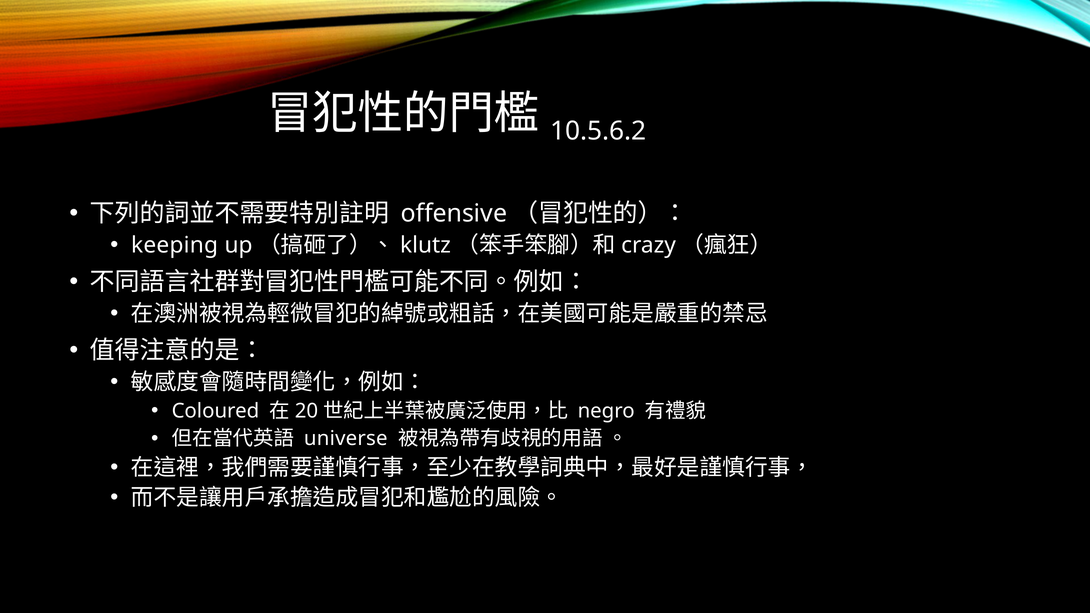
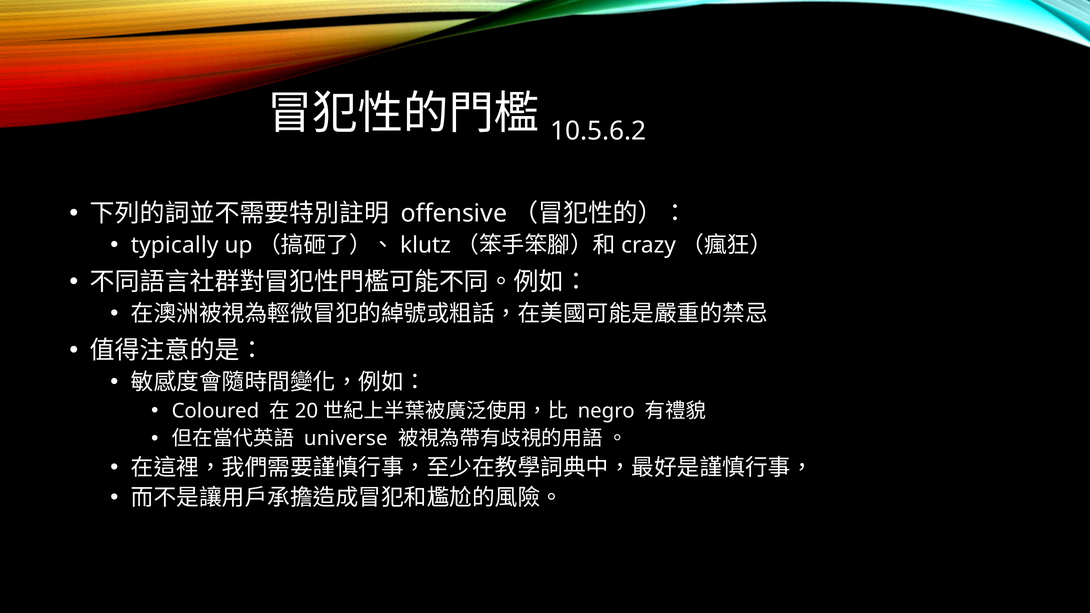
keeping: keeping -> typically (175, 245)
